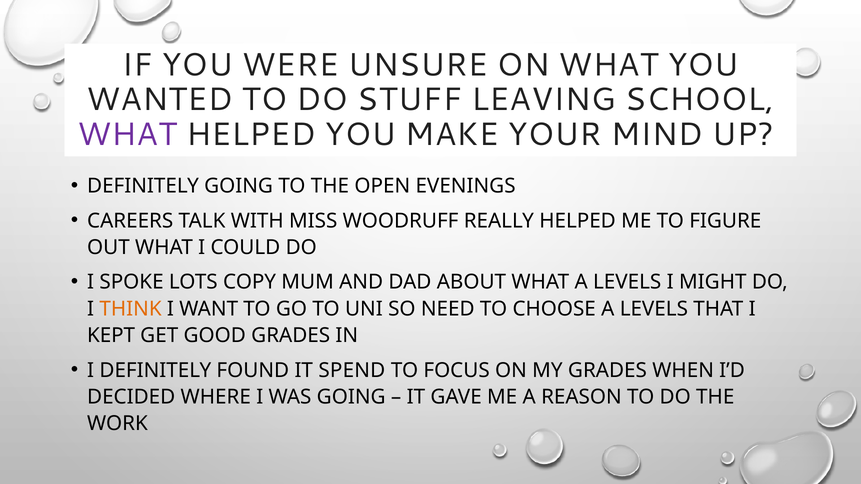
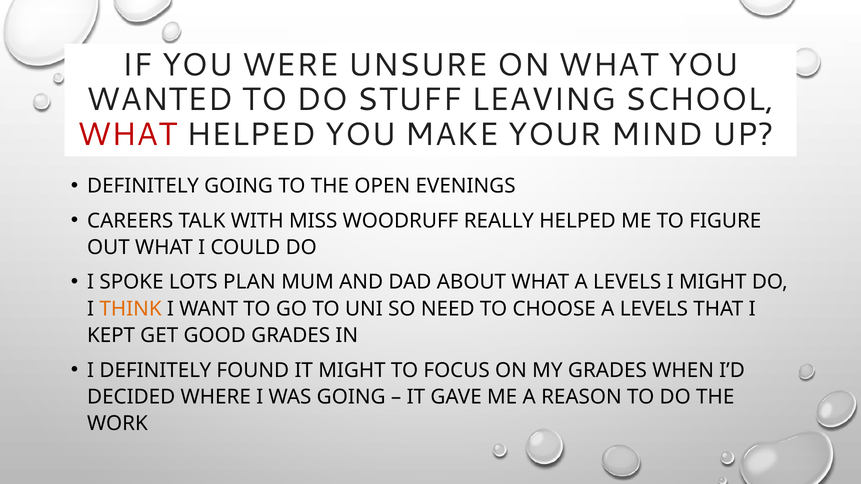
WHAT colour: purple -> red (127, 135)
COPY: COPY -> PLAN (249, 282)
IT SPEND: SPEND -> MIGHT (352, 370)
